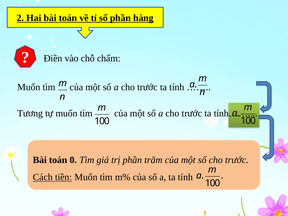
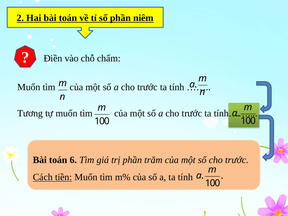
hàng: hàng -> niêm (143, 18)
0: 0 -> 6 (73, 160)
